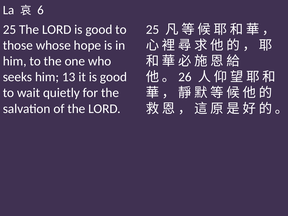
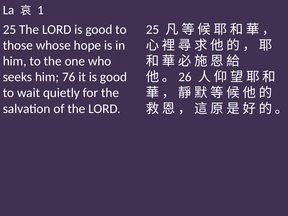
6: 6 -> 1 (41, 10)
13: 13 -> 76 (69, 77)
